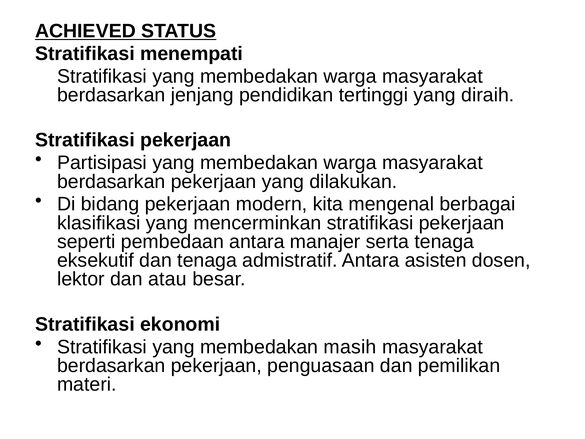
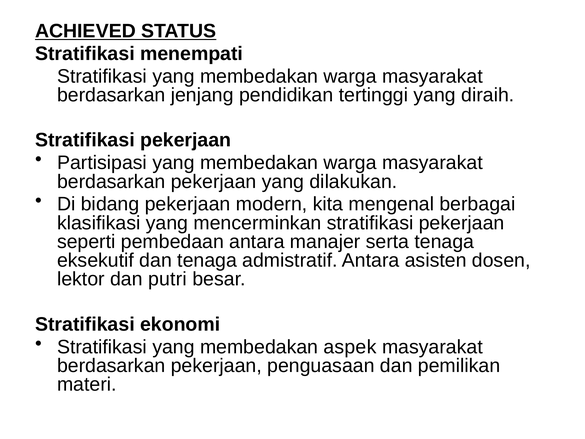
atau: atau -> putri (167, 279)
masih: masih -> aspek (350, 347)
